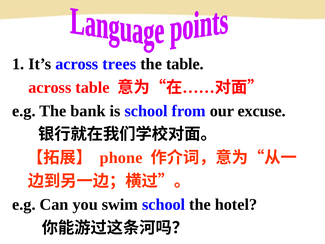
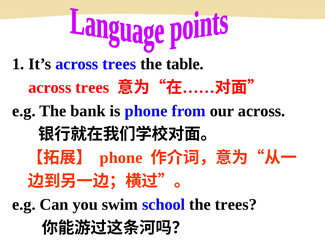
table: table -> trees (92, 87)
is school: school -> phone (146, 111)
our excuse: excuse -> across (262, 111)
the hotel: hotel -> trees (236, 204)
